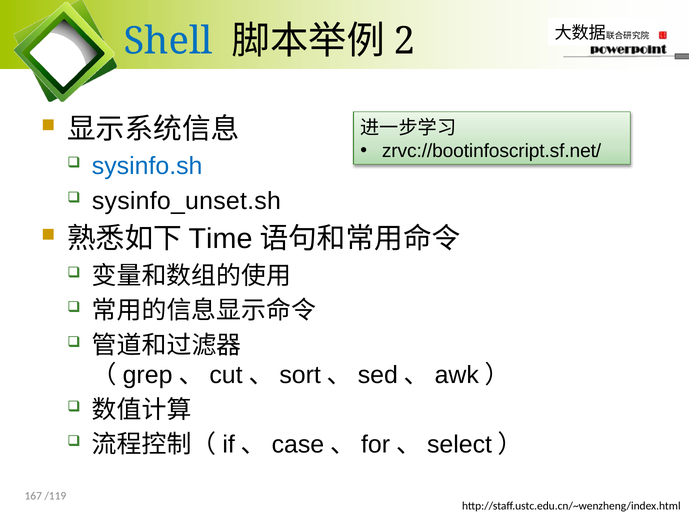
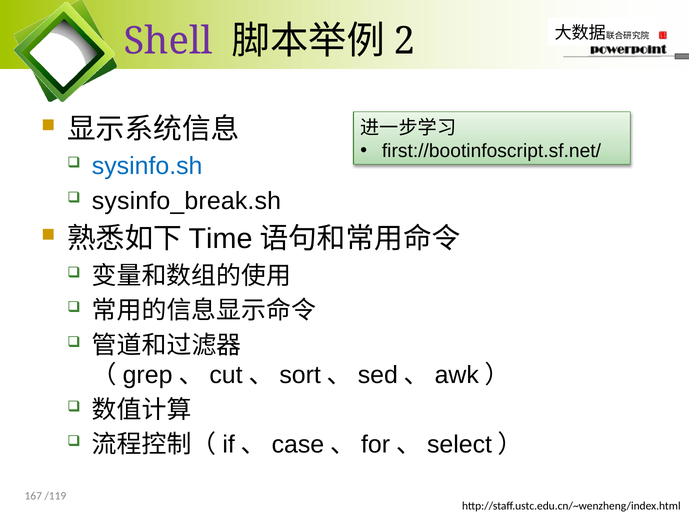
Shell colour: blue -> purple (168, 41)
zrvc://bootinfoscript.sf.net/: zrvc://bootinfoscript.sf.net/ -> first://bootinfoscript.sf.net/ (491, 151)
sysinfo_unset.sh: sysinfo_unset.sh -> sysinfo_break.sh (186, 201)
